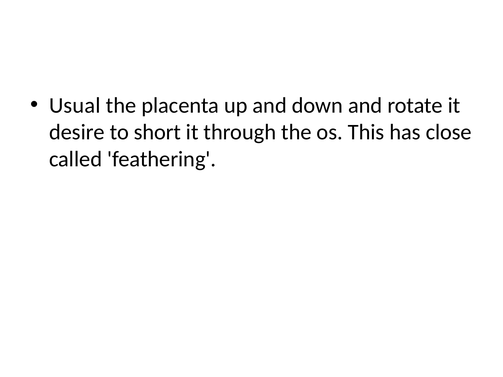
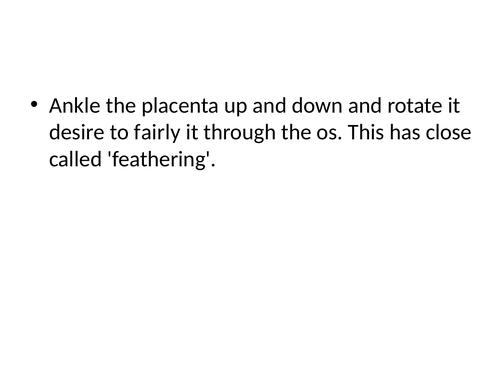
Usual: Usual -> Ankle (75, 106)
short: short -> fairly (157, 132)
